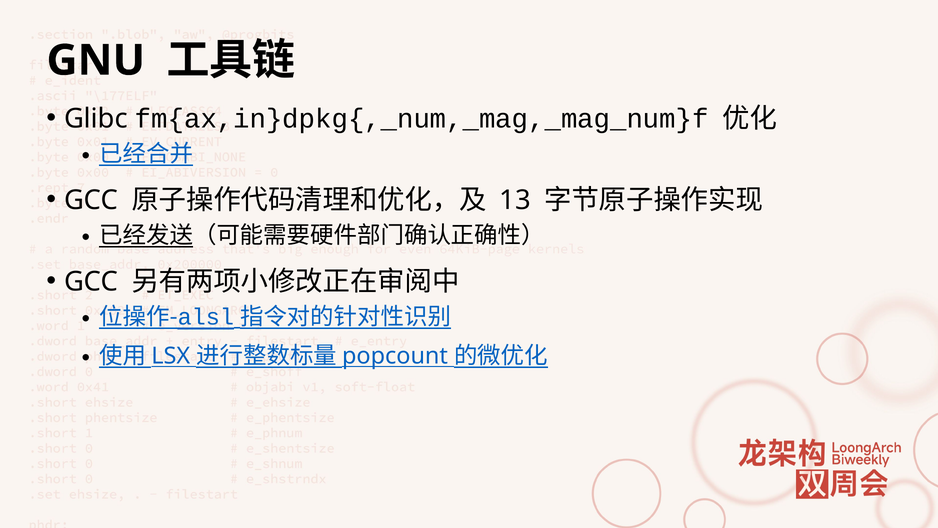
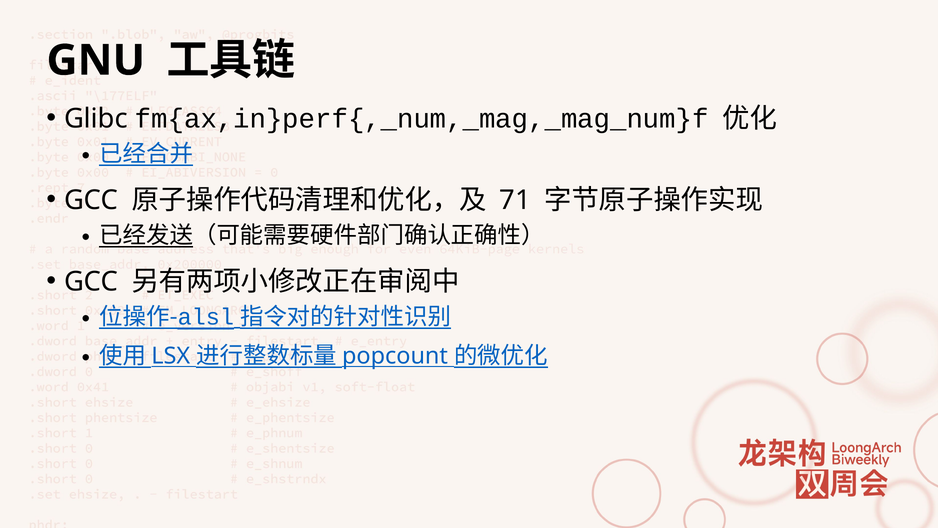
fm{ax,in}dpkg{,_num,_mag,_mag_num}f: fm{ax,in}dpkg{,_num,_mag,_mag_num}f -> fm{ax,in}perf{,_num,_mag,_mag_num}f (422, 119)
13: 13 -> 71 (515, 200)
